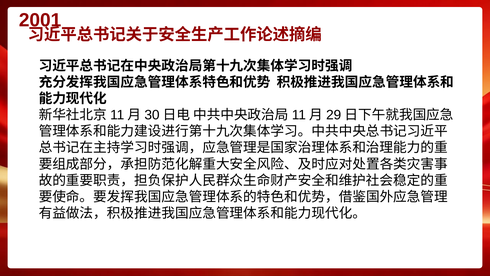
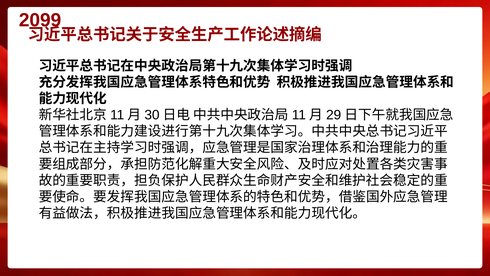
2001: 2001 -> 2099 (40, 20)
